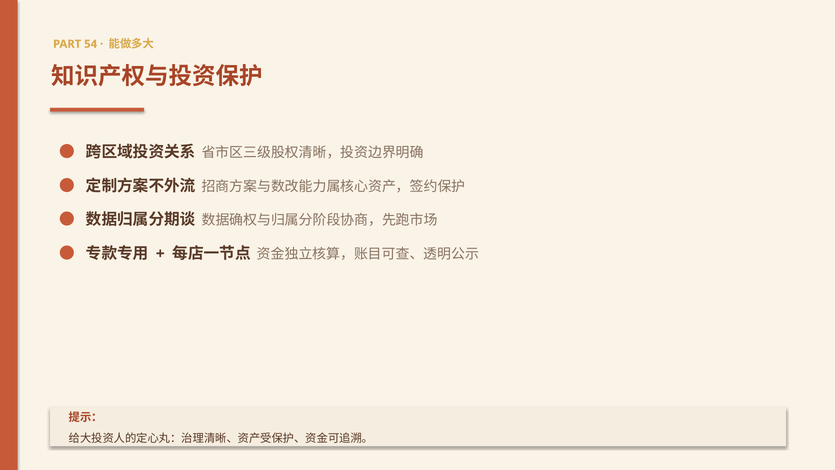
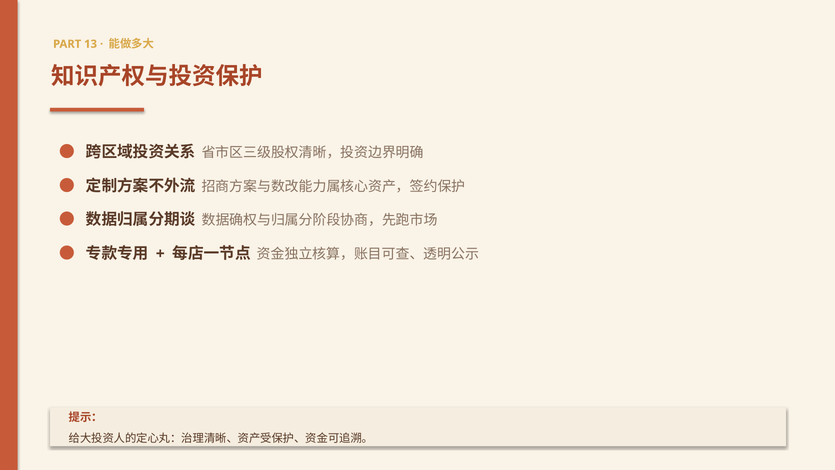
54: 54 -> 13 (91, 44)
